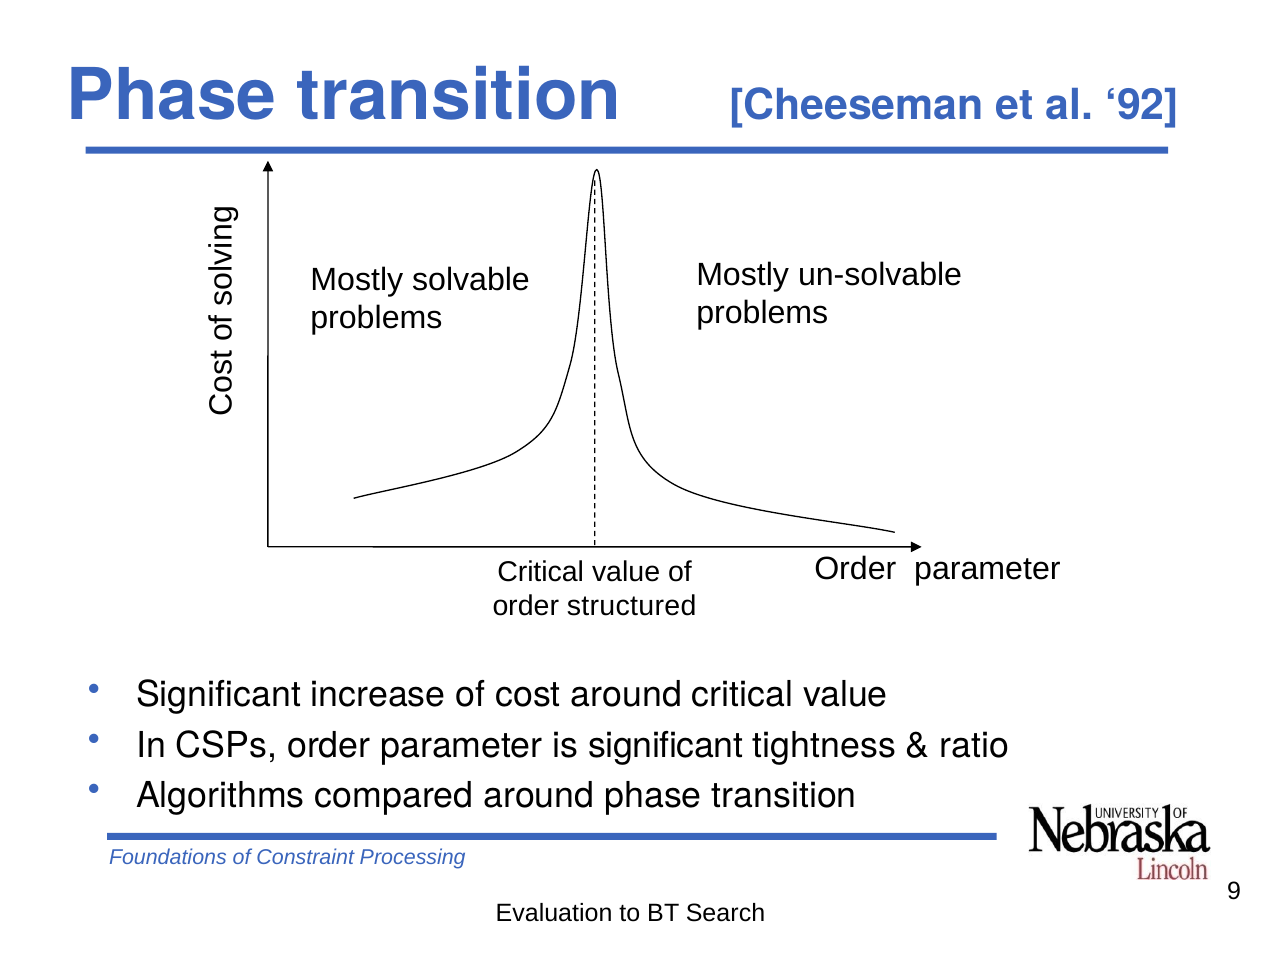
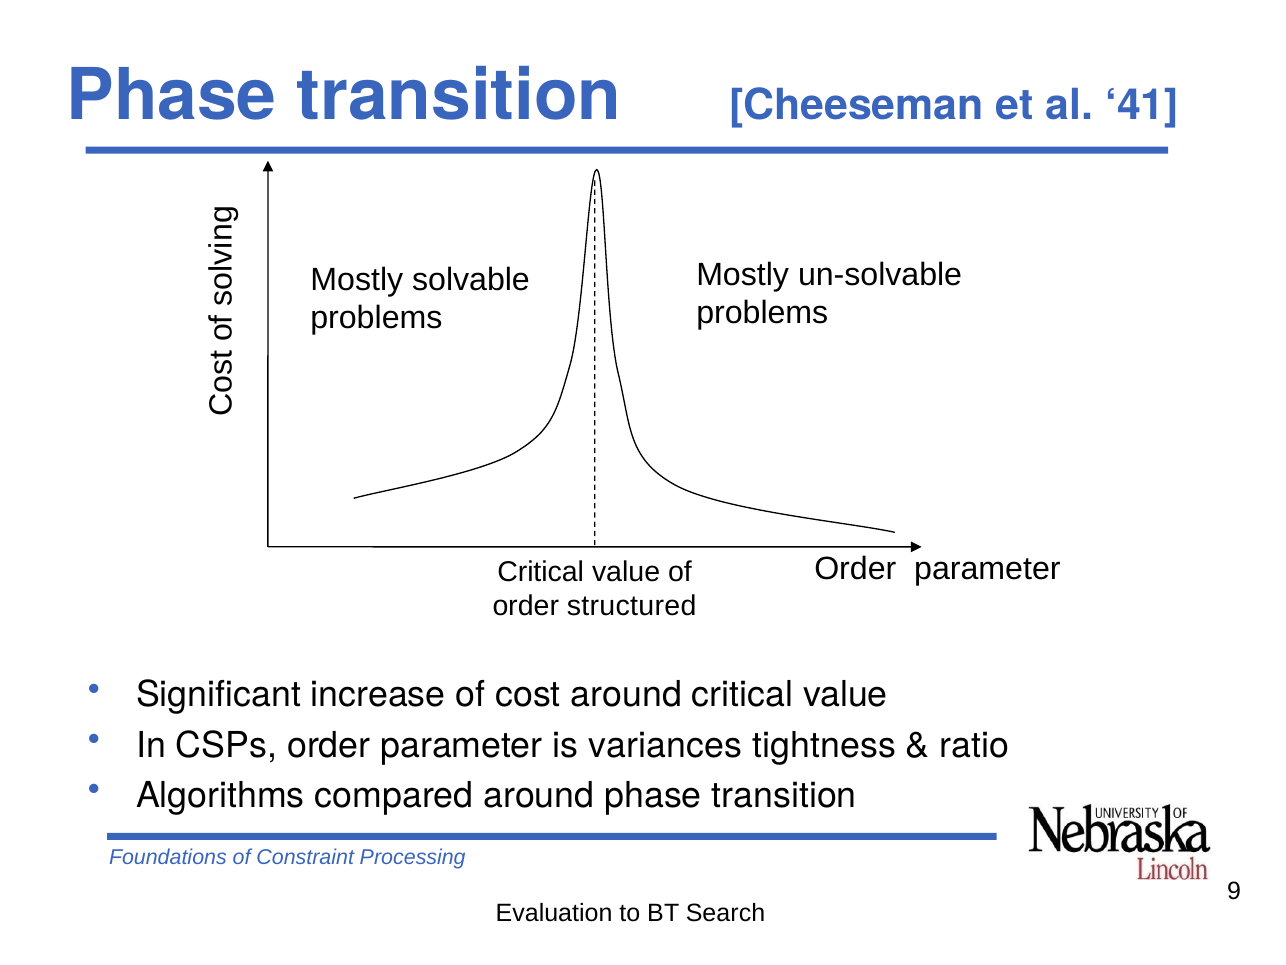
92: 92 -> 41 (1142, 105)
is significant: significant -> variances (665, 745)
